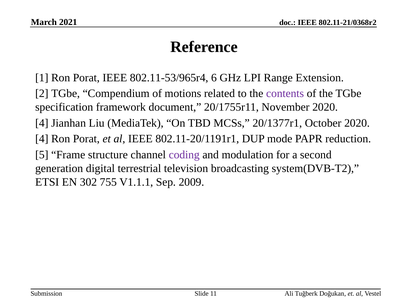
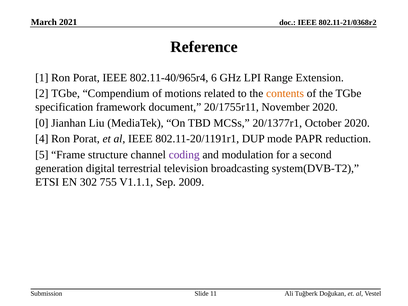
802.11-53/965r4: 802.11-53/965r4 -> 802.11-40/965r4 (169, 78)
contents colour: purple -> orange (285, 94)
4: 4 -> 0 (42, 123)
